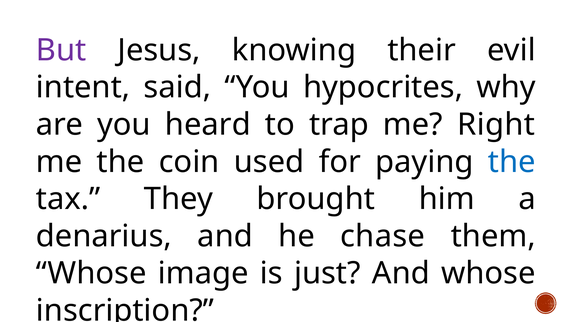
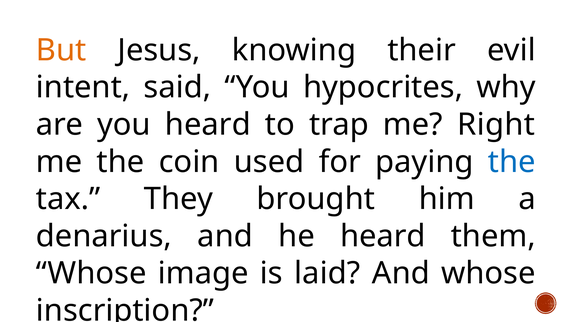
But colour: purple -> orange (61, 50)
he chase: chase -> heard (383, 236)
just: just -> laid (327, 273)
